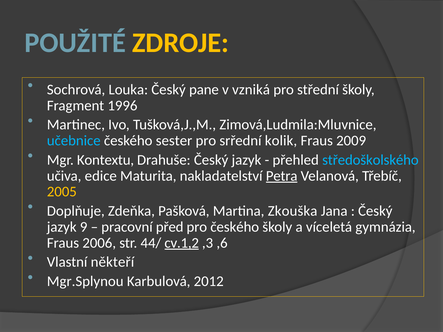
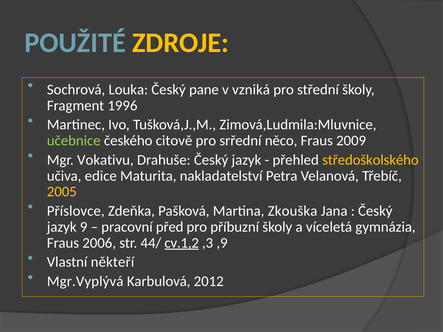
učebnice colour: light blue -> light green (74, 141)
sester: sester -> citově (174, 141)
kolik: kolik -> něco (281, 141)
Kontextu: Kontextu -> Vokativu (105, 160)
středoškolského colour: light blue -> yellow (370, 160)
Petra underline: present -> none (282, 176)
Doplňuje: Doplňuje -> Příslovce (76, 211)
pro českého: českého -> příbuzní (235, 227)
,6: ,6 -> ,9 (222, 243)
Mgr.Splynou: Mgr.Splynou -> Mgr.Vyplývá (85, 282)
